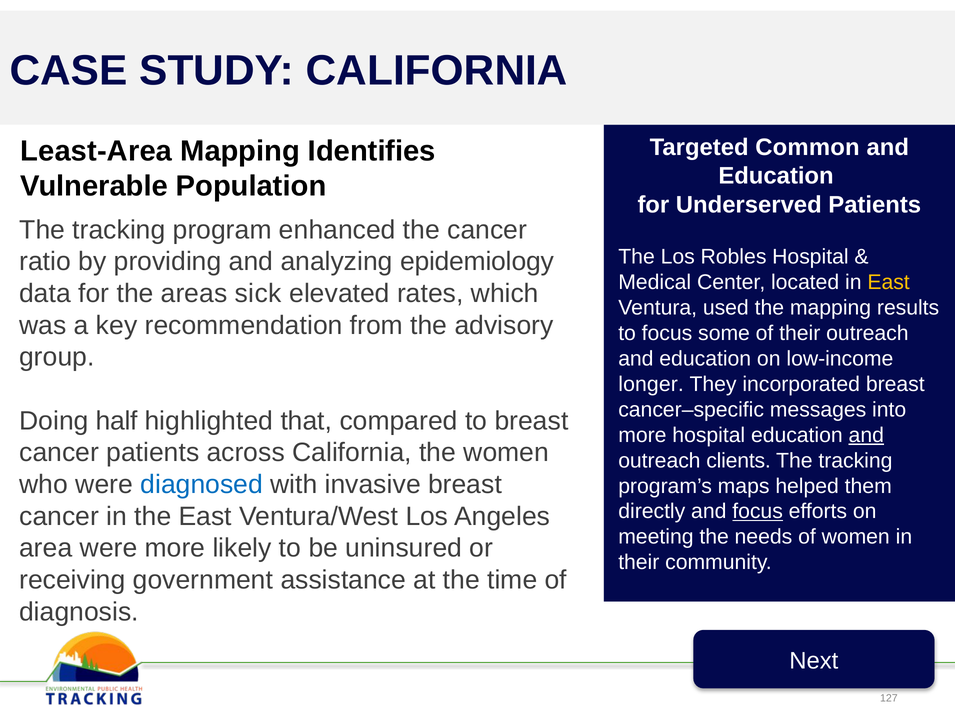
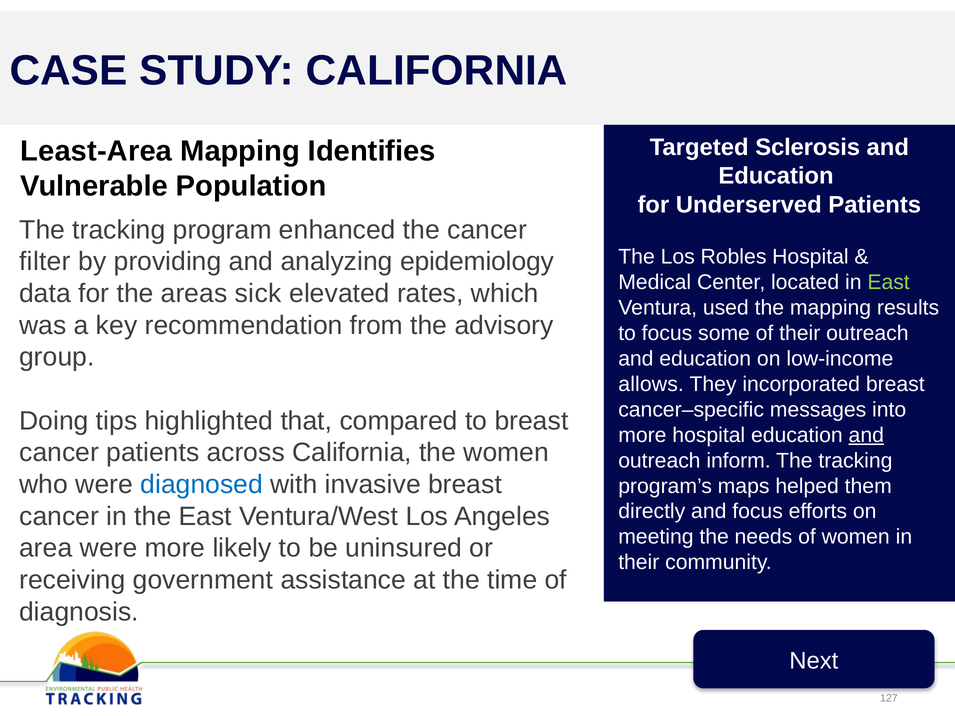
Common: Common -> Sclerosis (808, 147)
ratio: ratio -> filter (45, 262)
East colour: yellow -> light green (889, 283)
longer: longer -> allows (651, 384)
half: half -> tips (117, 421)
clients: clients -> inform (739, 461)
focus underline: present -> none (758, 512)
